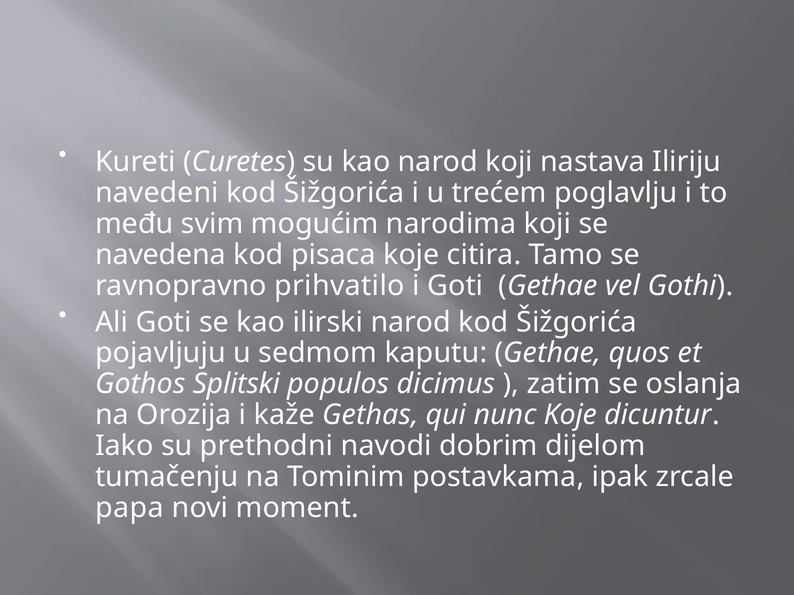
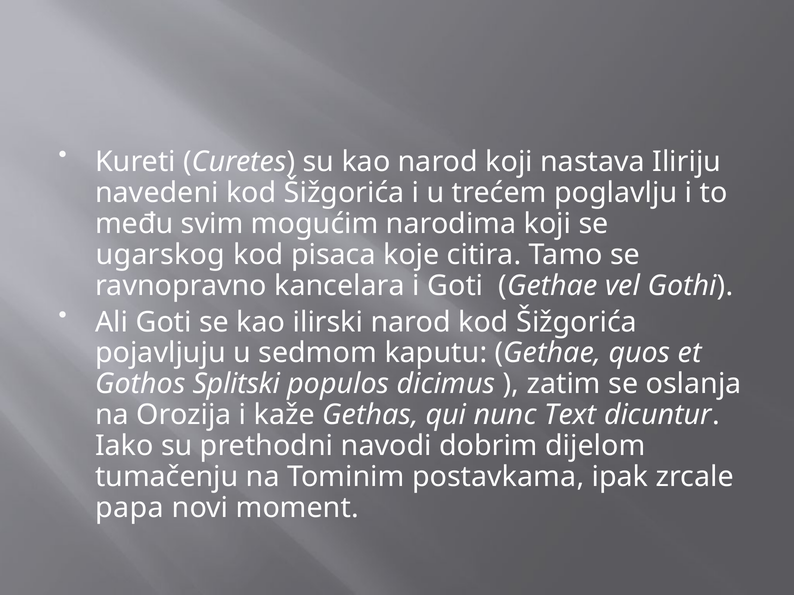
navedena: navedena -> ugarskog (160, 255)
prihvatilo: prihvatilo -> kancelara (340, 286)
nunc Koje: Koje -> Text (570, 415)
